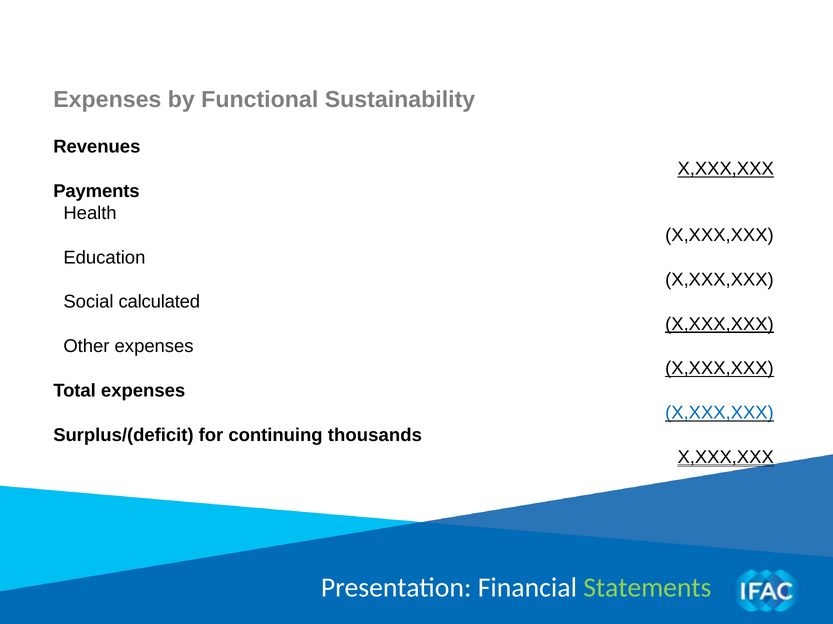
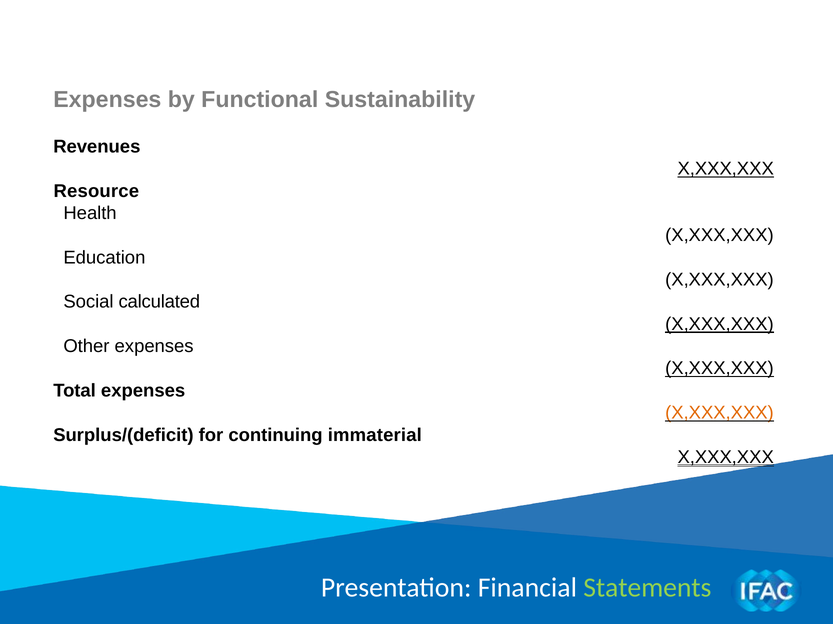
Payments: Payments -> Resource (96, 191)
X,XXX,XXX colour: blue -> orange (719, 413)
thousands: thousands -> immaterial (375, 435)
